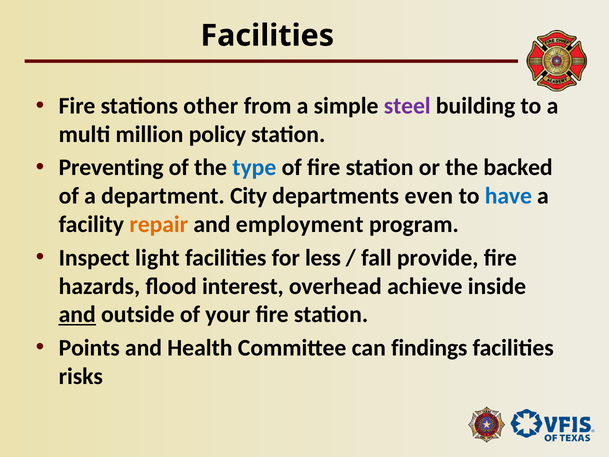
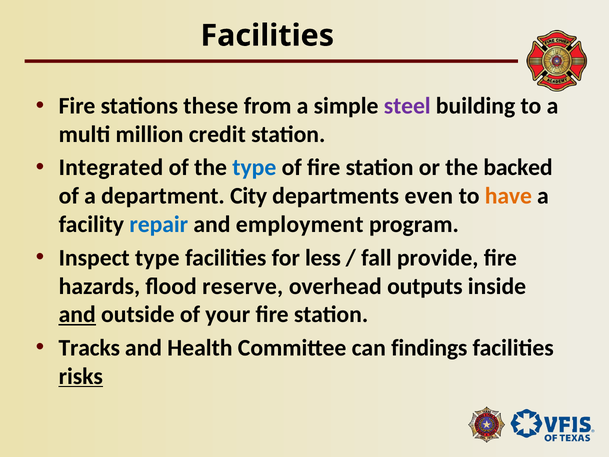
other: other -> these (211, 106)
policy: policy -> credit (217, 134)
Preventing: Preventing -> Integrated (111, 168)
have colour: blue -> orange (508, 196)
repair colour: orange -> blue (159, 224)
Inspect light: light -> type (157, 258)
interest: interest -> reserve (243, 286)
achieve: achieve -> outputs (425, 286)
Points: Points -> Tracks (89, 348)
risks underline: none -> present (81, 376)
